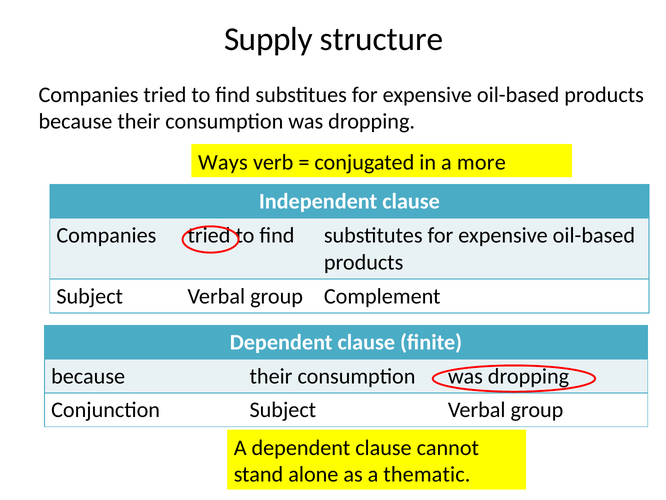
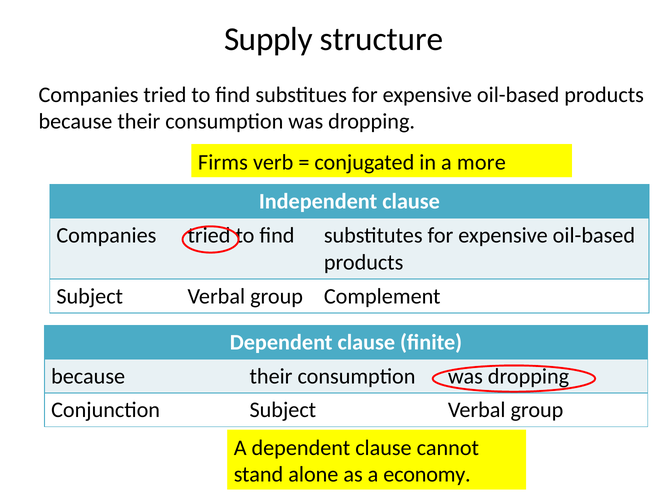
Ways: Ways -> Firms (223, 162)
thematic: thematic -> economy (427, 474)
